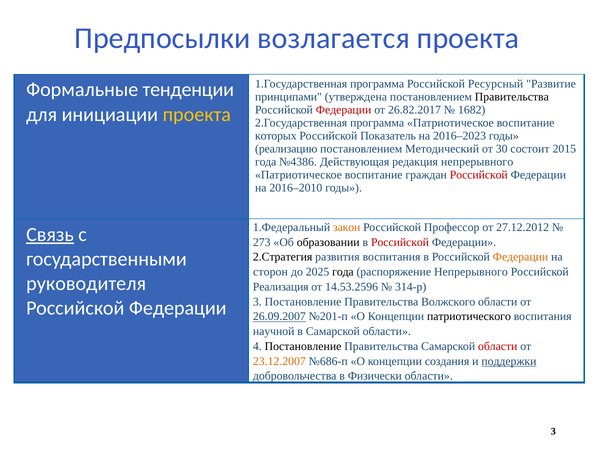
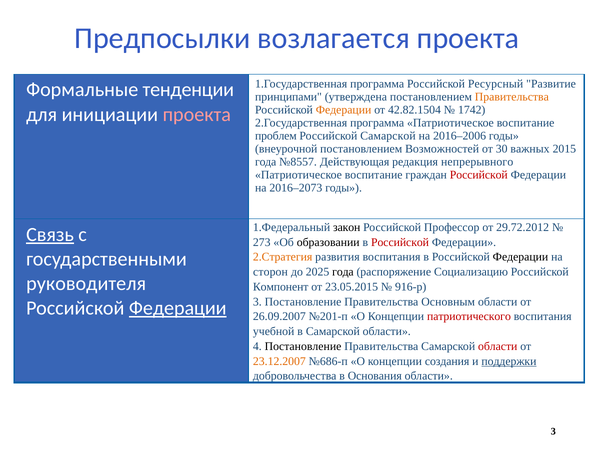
Правительства colour: black -> orange (512, 97)
Федерации colour: red -> orange (344, 110)
26.82.2017: 26.82.2017 -> 42.82.1504 (414, 110)
1682: 1682 -> 1742 (472, 110)
проекта colour: yellow -> pink (197, 114)
которых: которых -> проблем (276, 136)
Российской Показатель: Показатель -> Самарской (388, 136)
2016–2023: 2016–2023 -> 2016–2006 (460, 136)
реализацию: реализацию -> внеурочной (286, 149)
Методический: Методический -> Возможностей (442, 149)
состоит: состоит -> важных (530, 149)
№4386: №4386 -> №8557 (298, 162)
2016–2010: 2016–2010 -> 2016–2073 (296, 188)
закон colour: orange -> black (347, 227)
27.12.2012: 27.12.2012 -> 29.72.2012 (523, 227)
2.Стратегия colour: black -> orange (283, 257)
Федерации colour: orange -> black (520, 257)
распоряжение Непрерывного: Непрерывного -> Социализацию (471, 272)
Реализация: Реализация -> Компонент (281, 287)
14.53.2596: 14.53.2596 -> 23.05.2015 (352, 287)
314-р: 314-р -> 916-р (411, 287)
Волжского: Волжского -> Основным (448, 302)
Федерации underline: none -> present (178, 308)
26.09.2007 underline: present -> none (279, 317)
патриотического colour: black -> red (469, 317)
научной: научной -> учебной (274, 332)
Физически: Физически -> Основания (375, 376)
